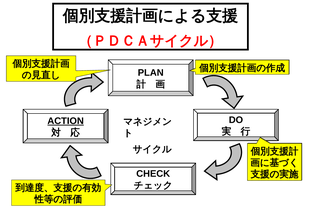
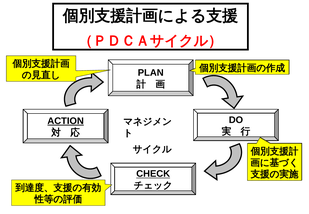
CHECK underline: none -> present (153, 174)
